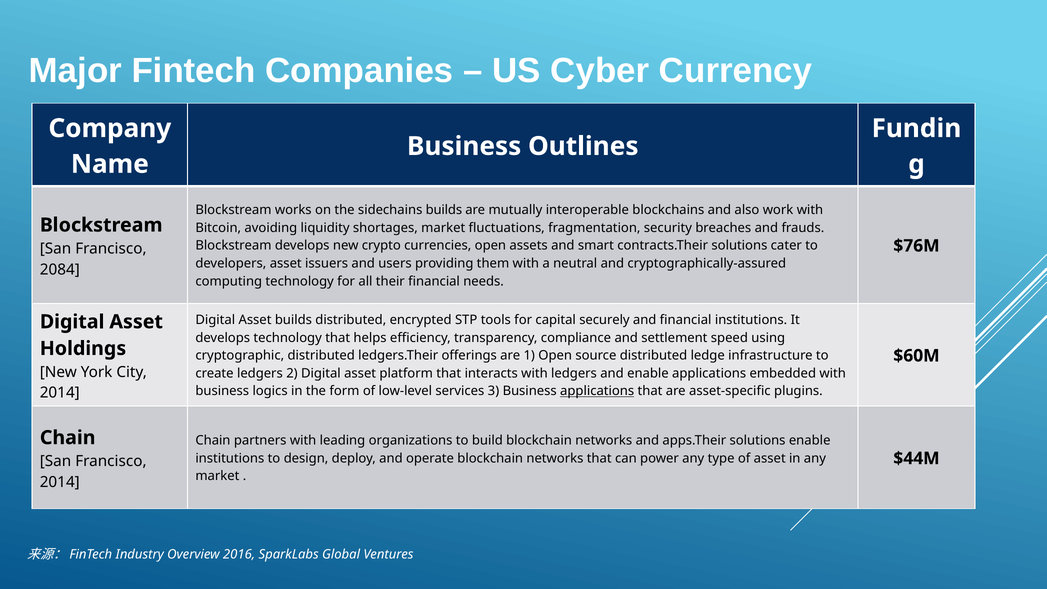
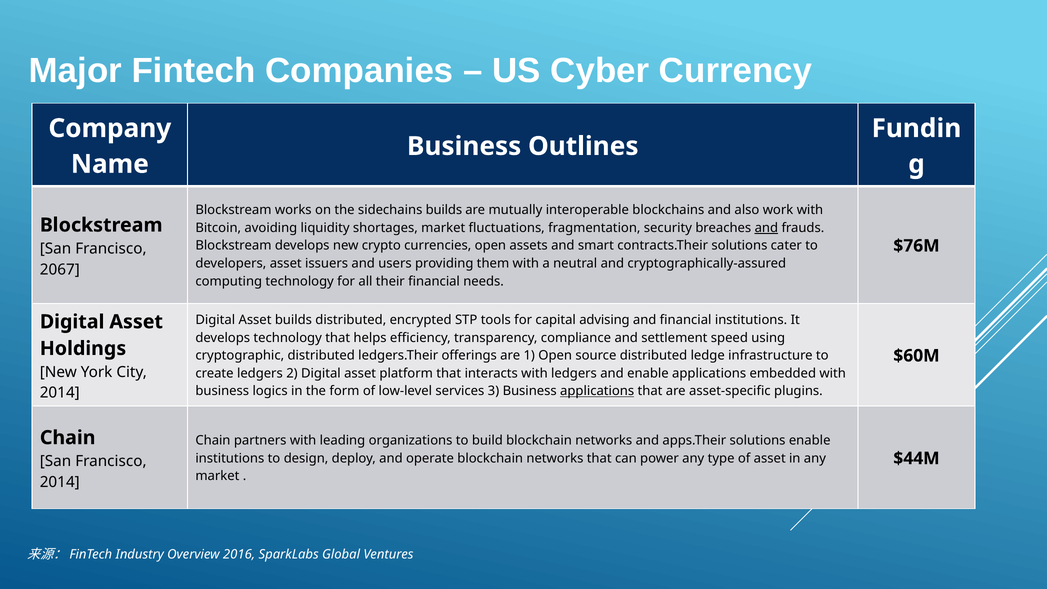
and underline: none -> present (766, 228)
2084: 2084 -> 2067 (60, 269)
securely: securely -> advising (604, 320)
